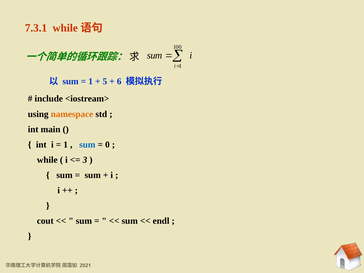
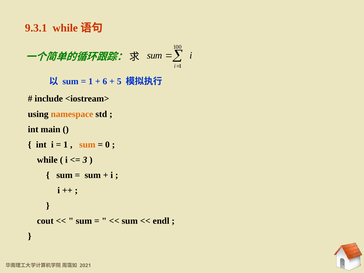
7.3.1: 7.3.1 -> 9.3.1 (36, 28)
5: 5 -> 6 (105, 81)
6: 6 -> 5 (119, 81)
sum colour: blue -> orange (87, 145)
